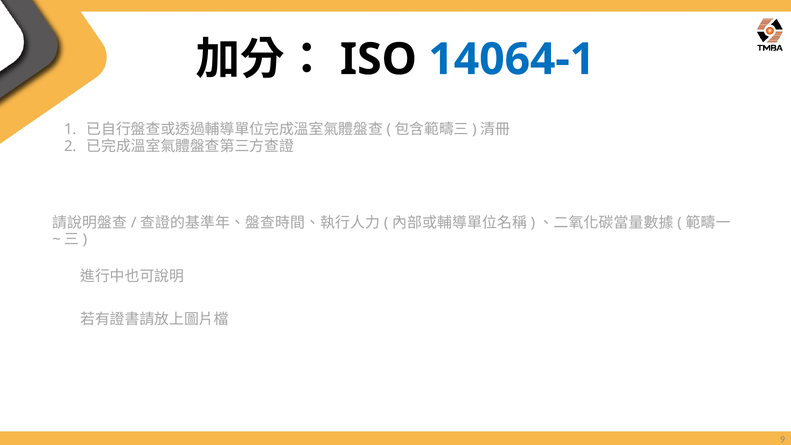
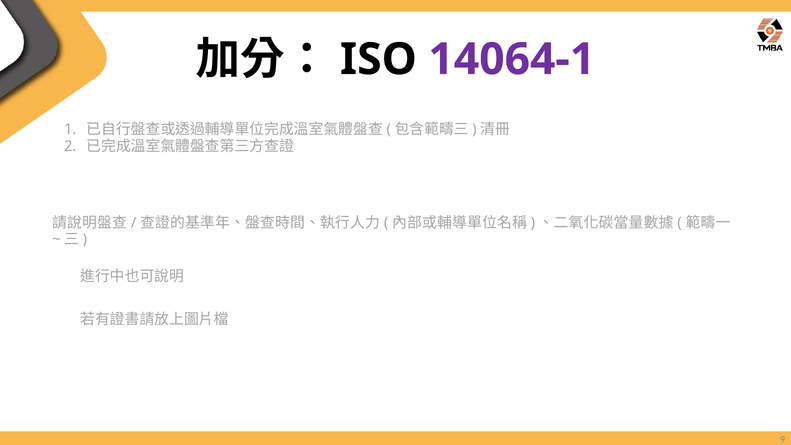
14064-1 colour: blue -> purple (512, 59)
